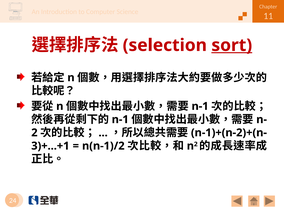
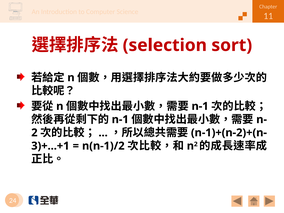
sort underline: present -> none (232, 45)
